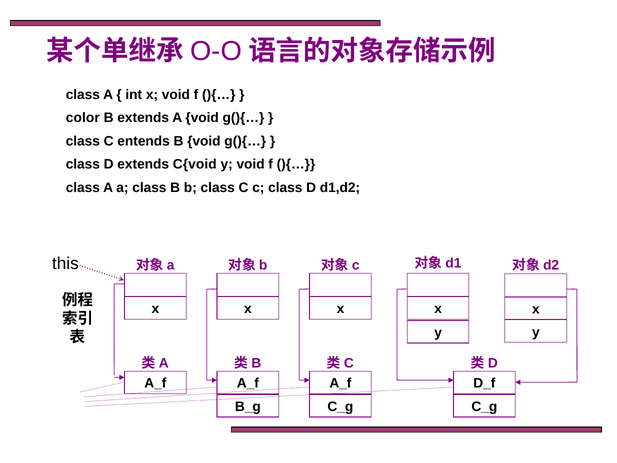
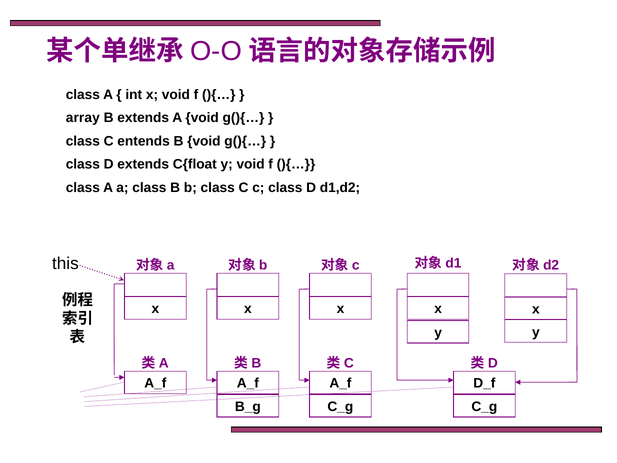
color: color -> array (83, 118)
C{void: C{void -> C{float (195, 164)
